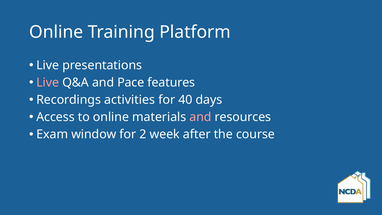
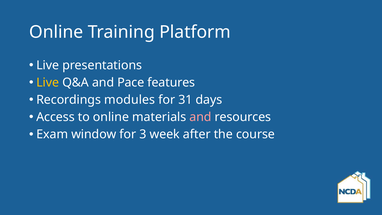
Live colour: pink -> yellow (48, 82)
activities: activities -> modules (130, 100)
40: 40 -> 31 (185, 100)
2: 2 -> 3 (143, 134)
